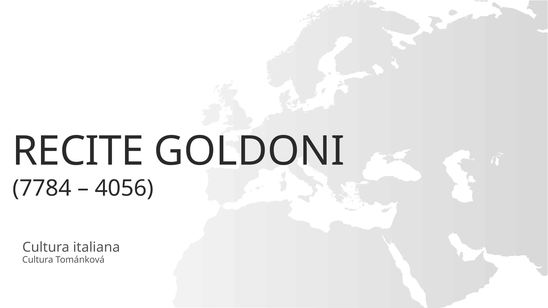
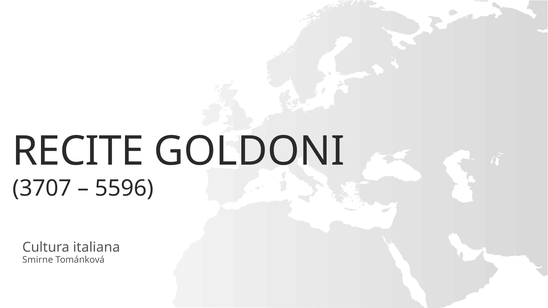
7784: 7784 -> 3707 (42, 189)
4056: 4056 -> 5596 (124, 189)
Cultura: Cultura -> Smirne (38, 260)
